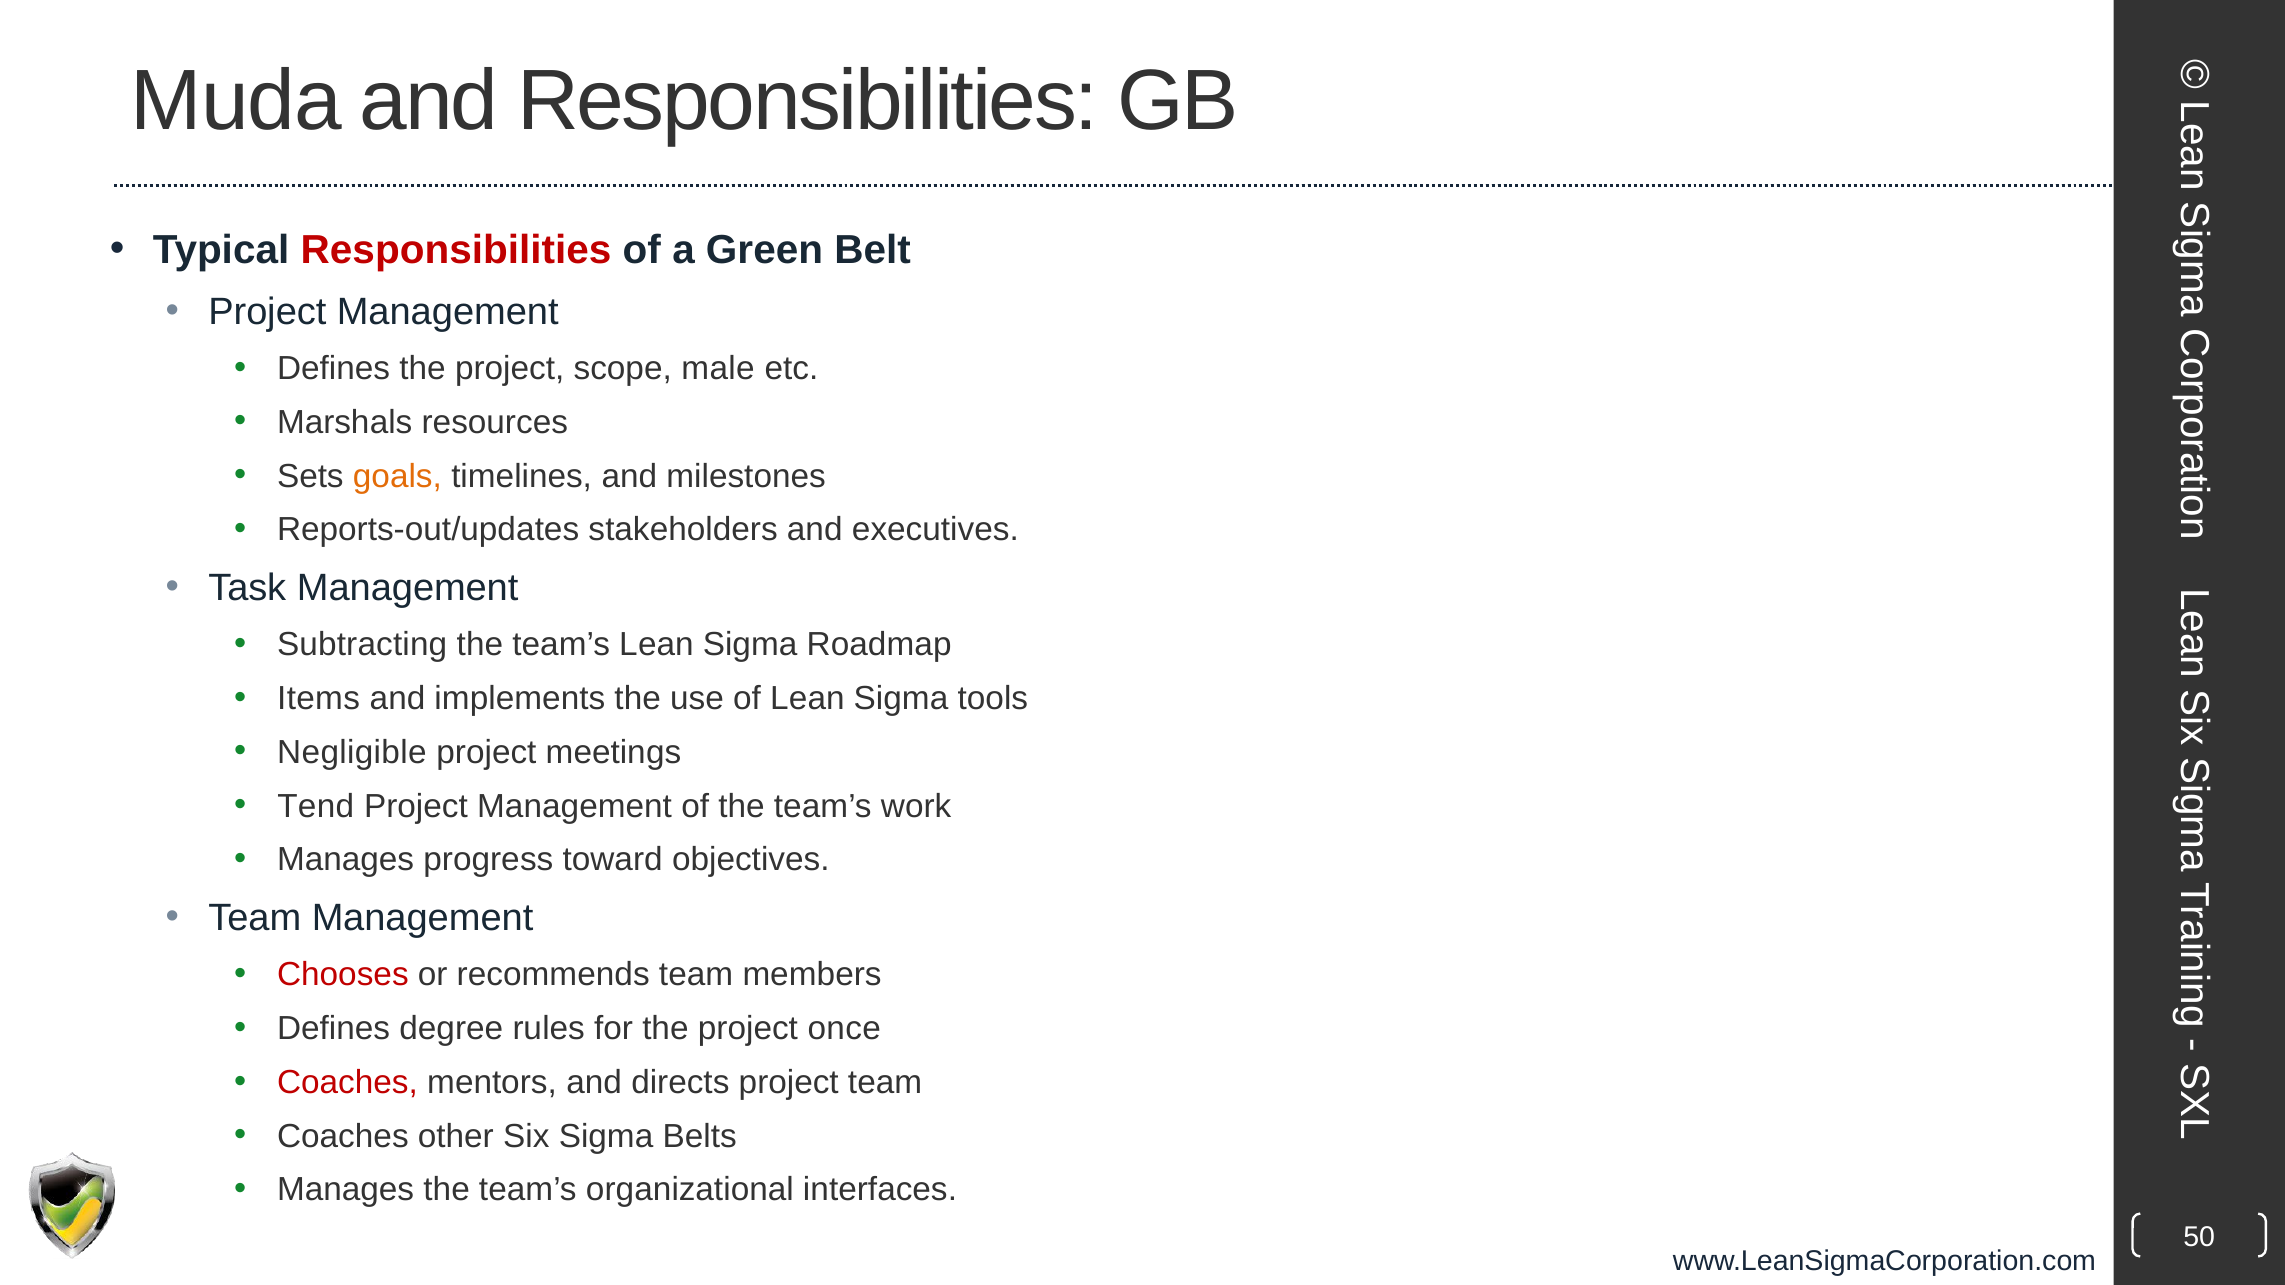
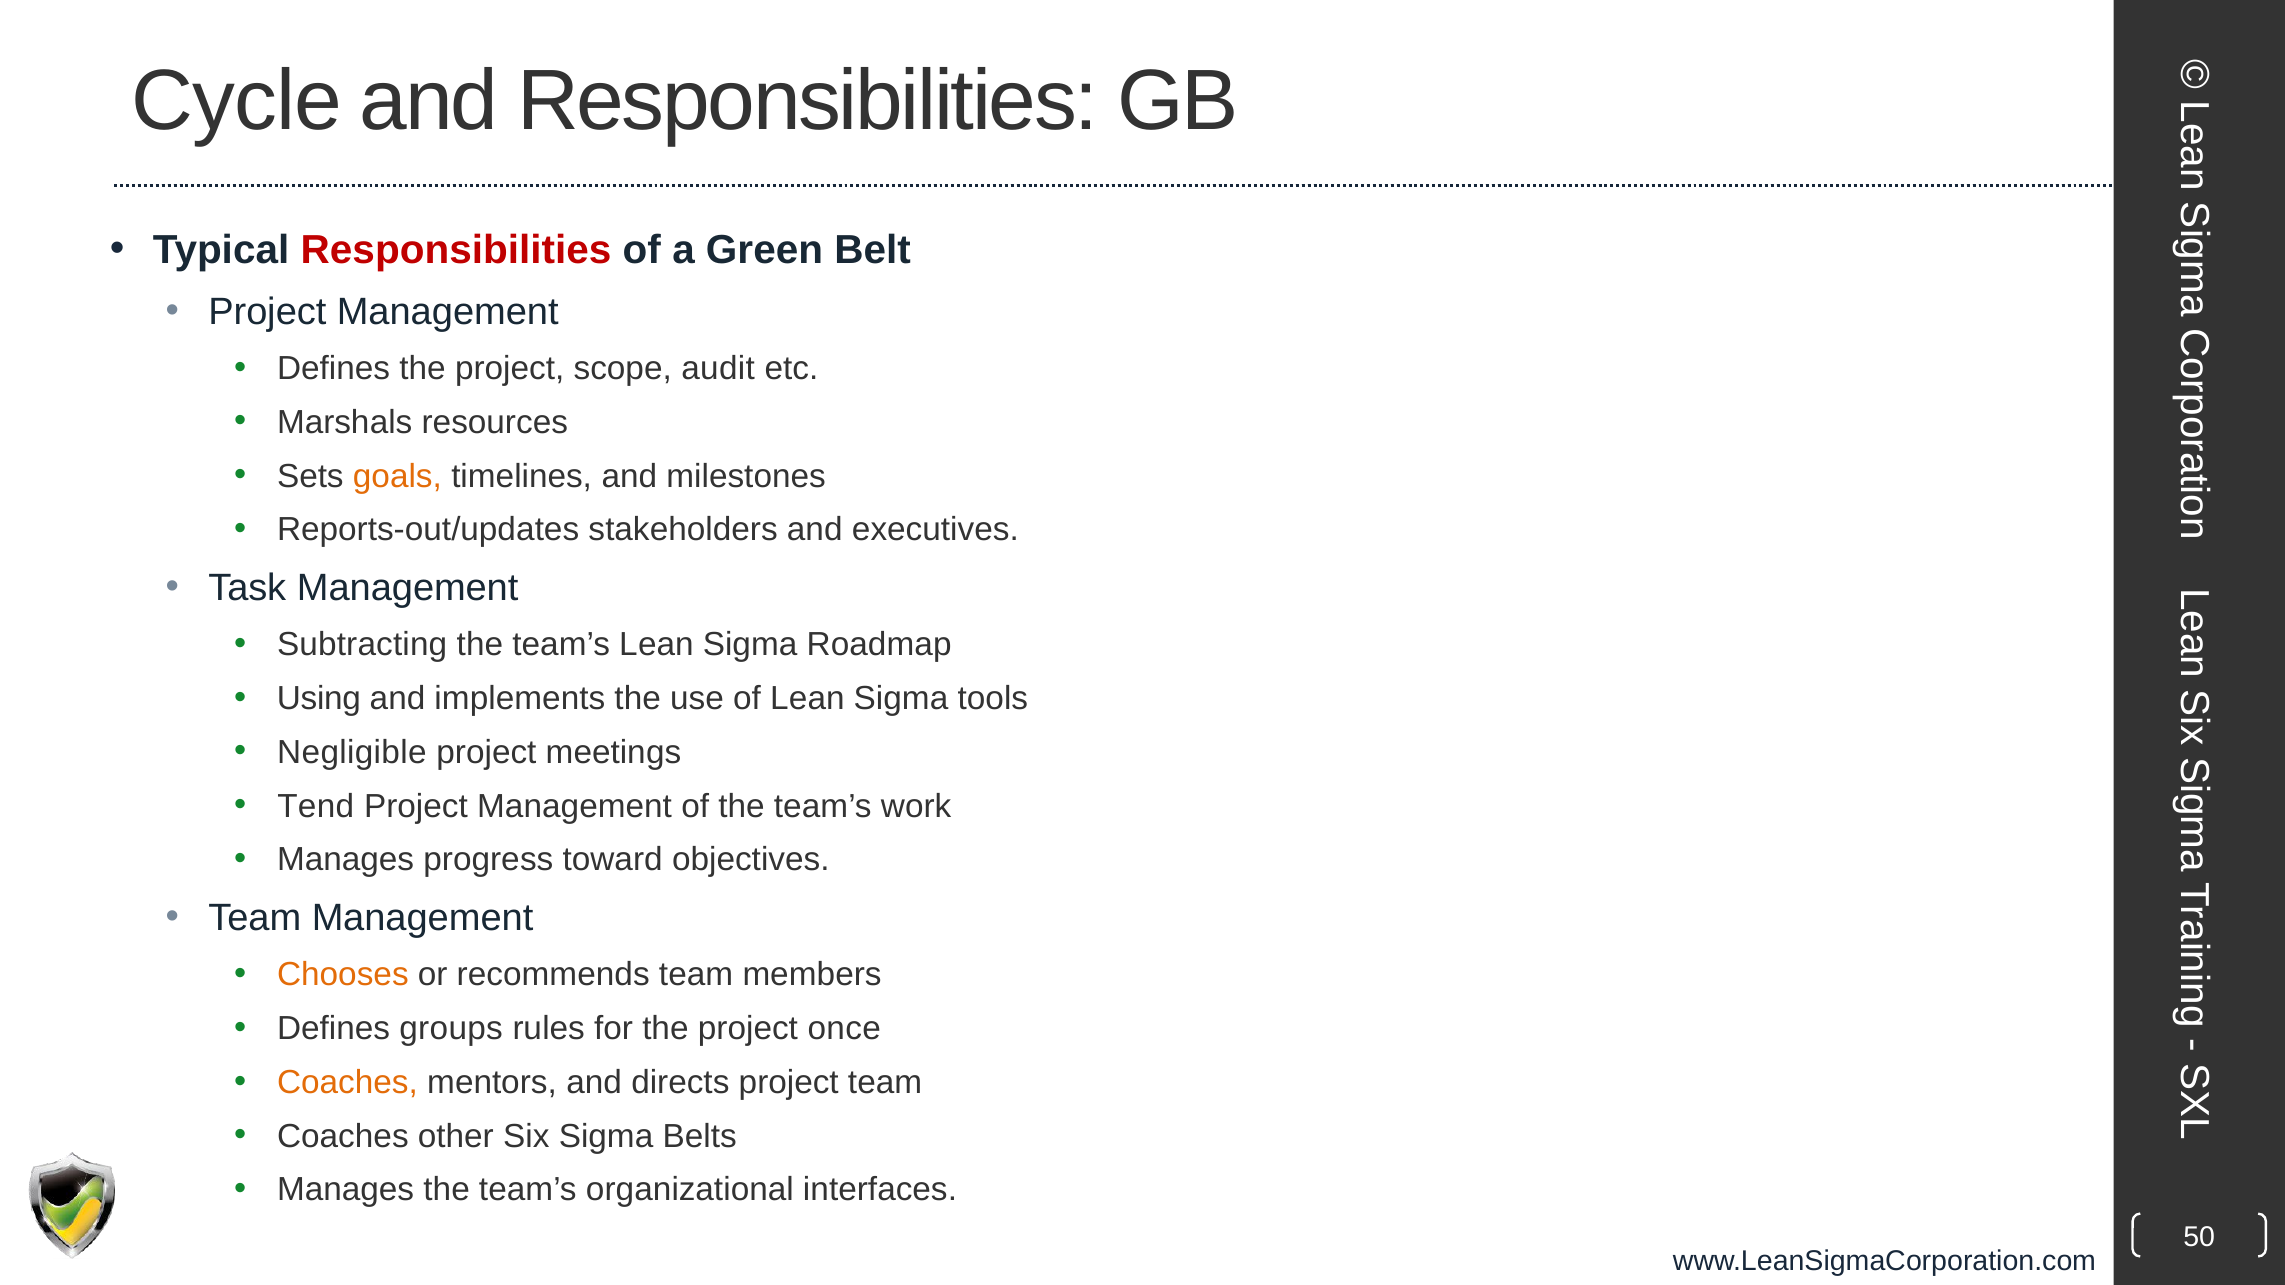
Muda: Muda -> Cycle (236, 102)
male: male -> audit (718, 368)
Items: Items -> Using (319, 699)
Chooses colour: red -> orange (343, 975)
degree: degree -> groups (451, 1029)
Coaches colour: red -> orange (347, 1083)
